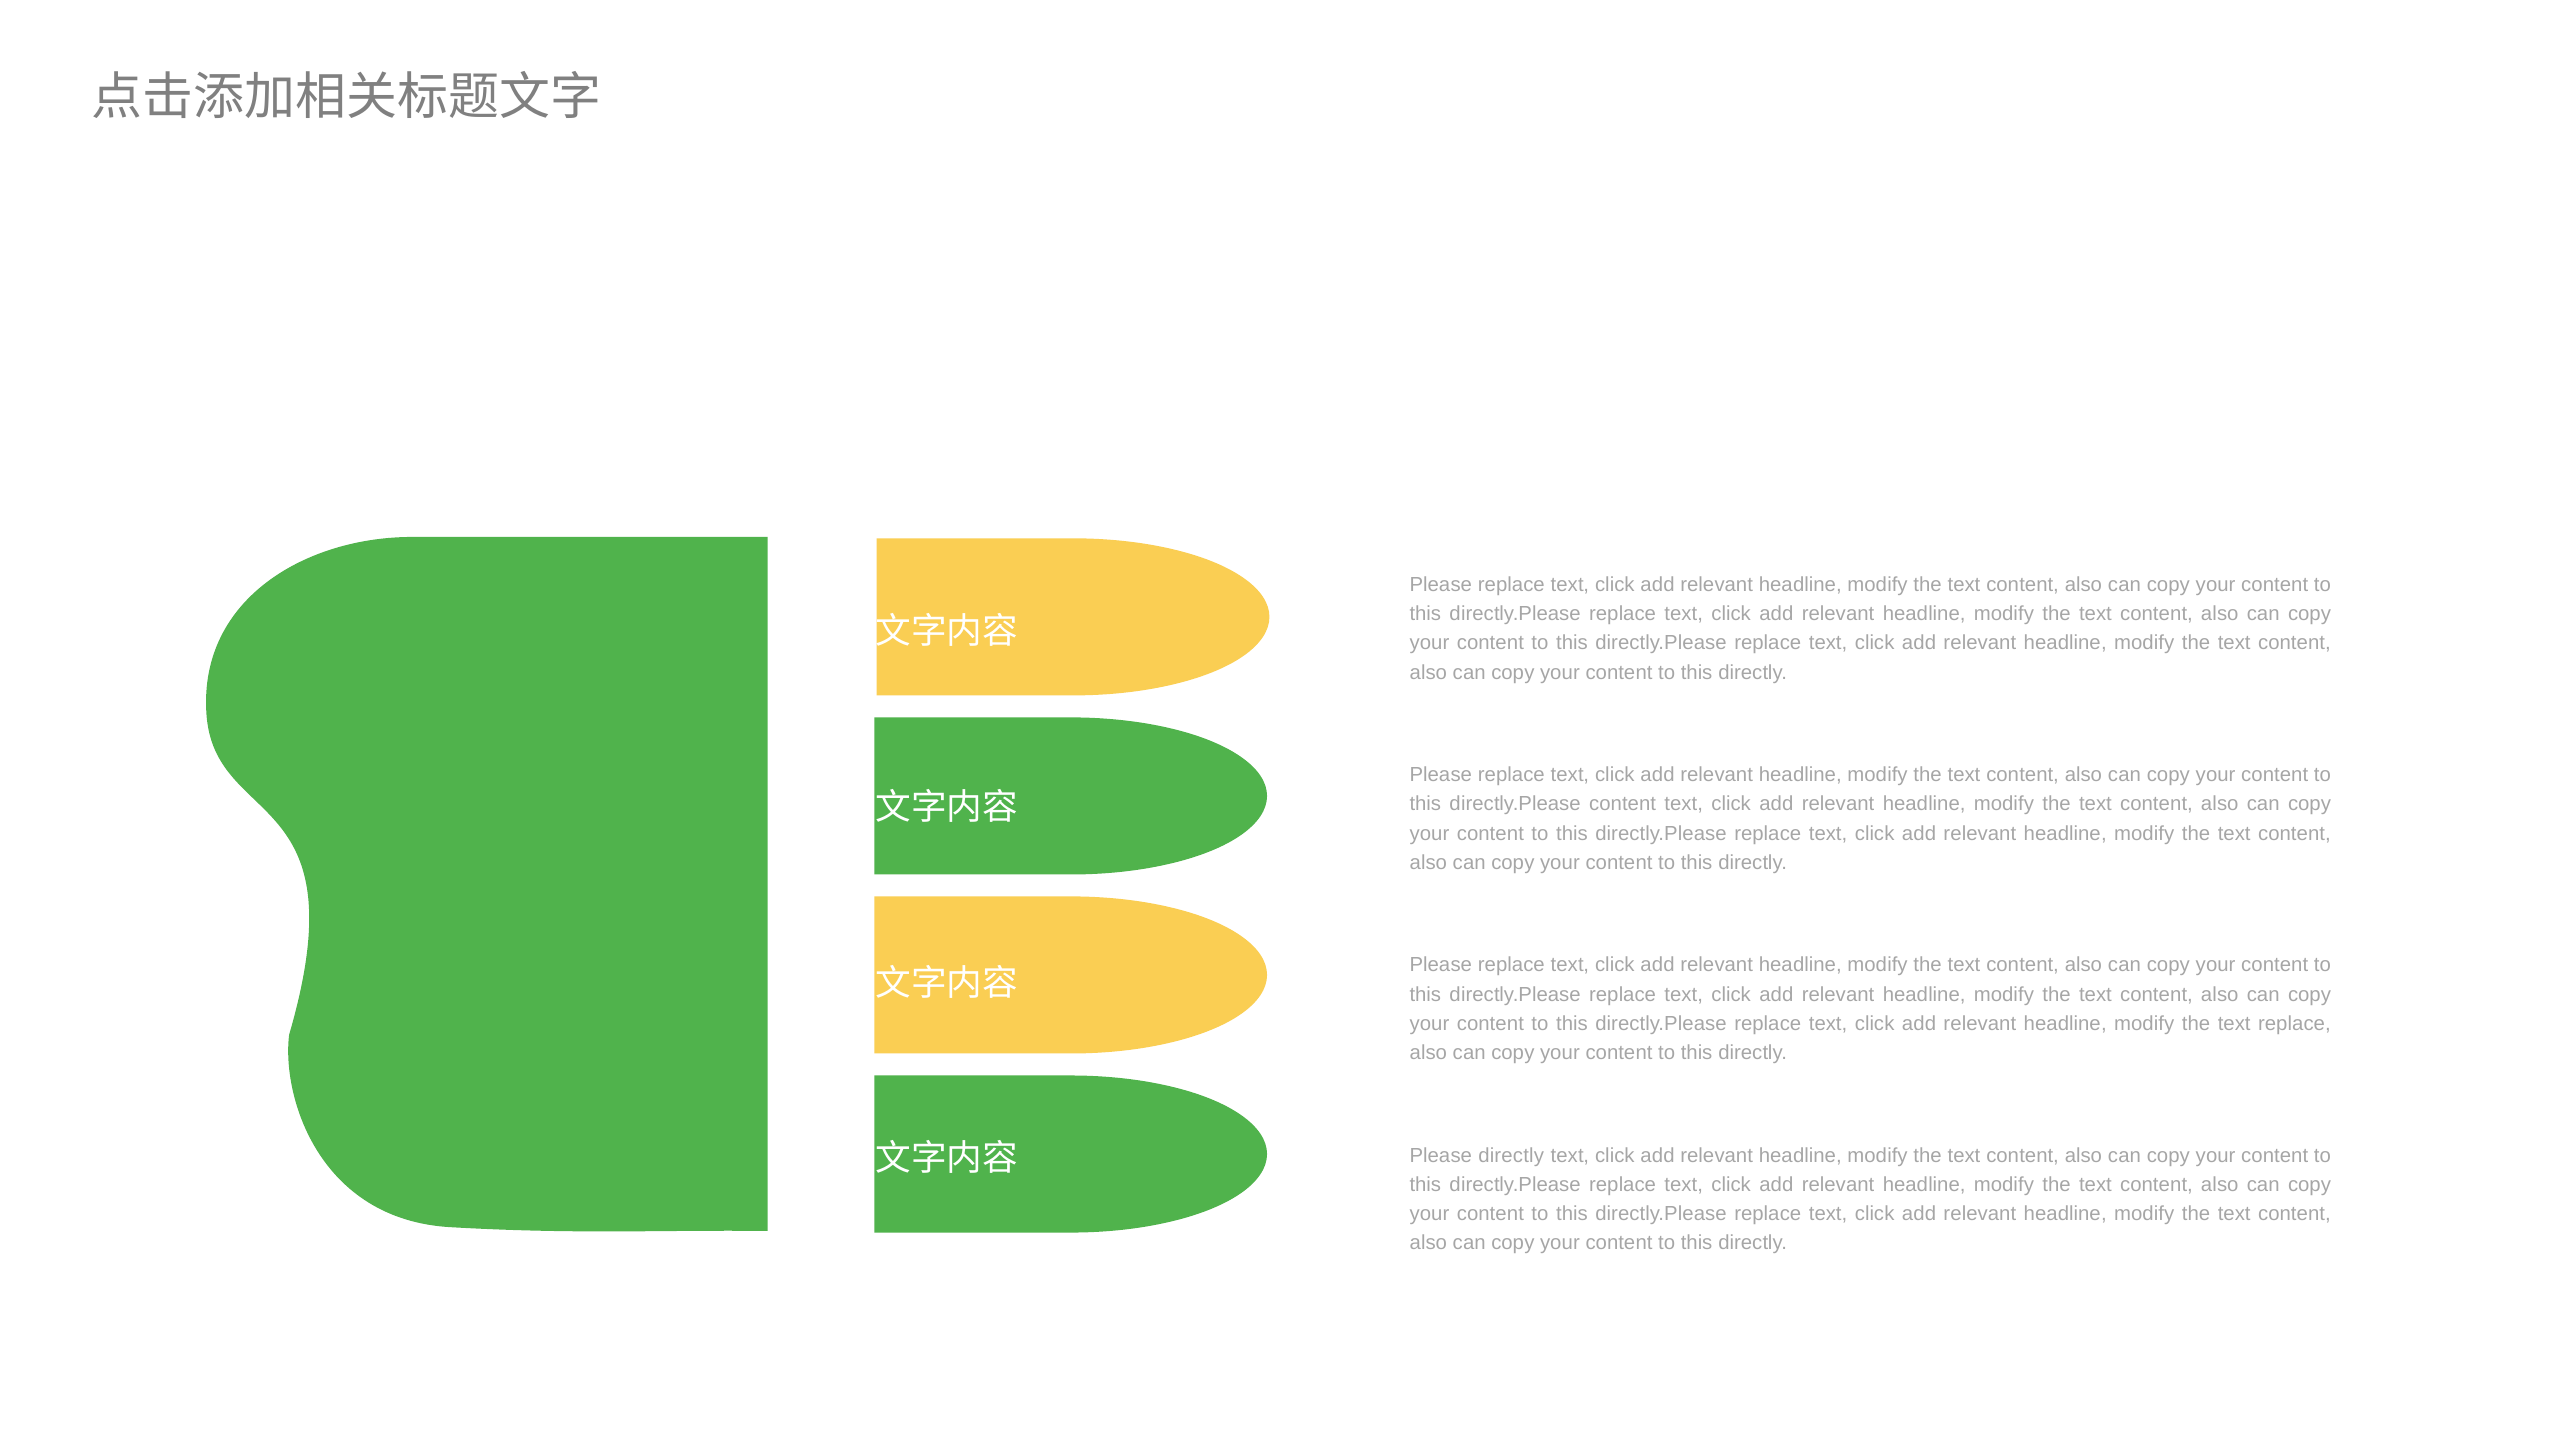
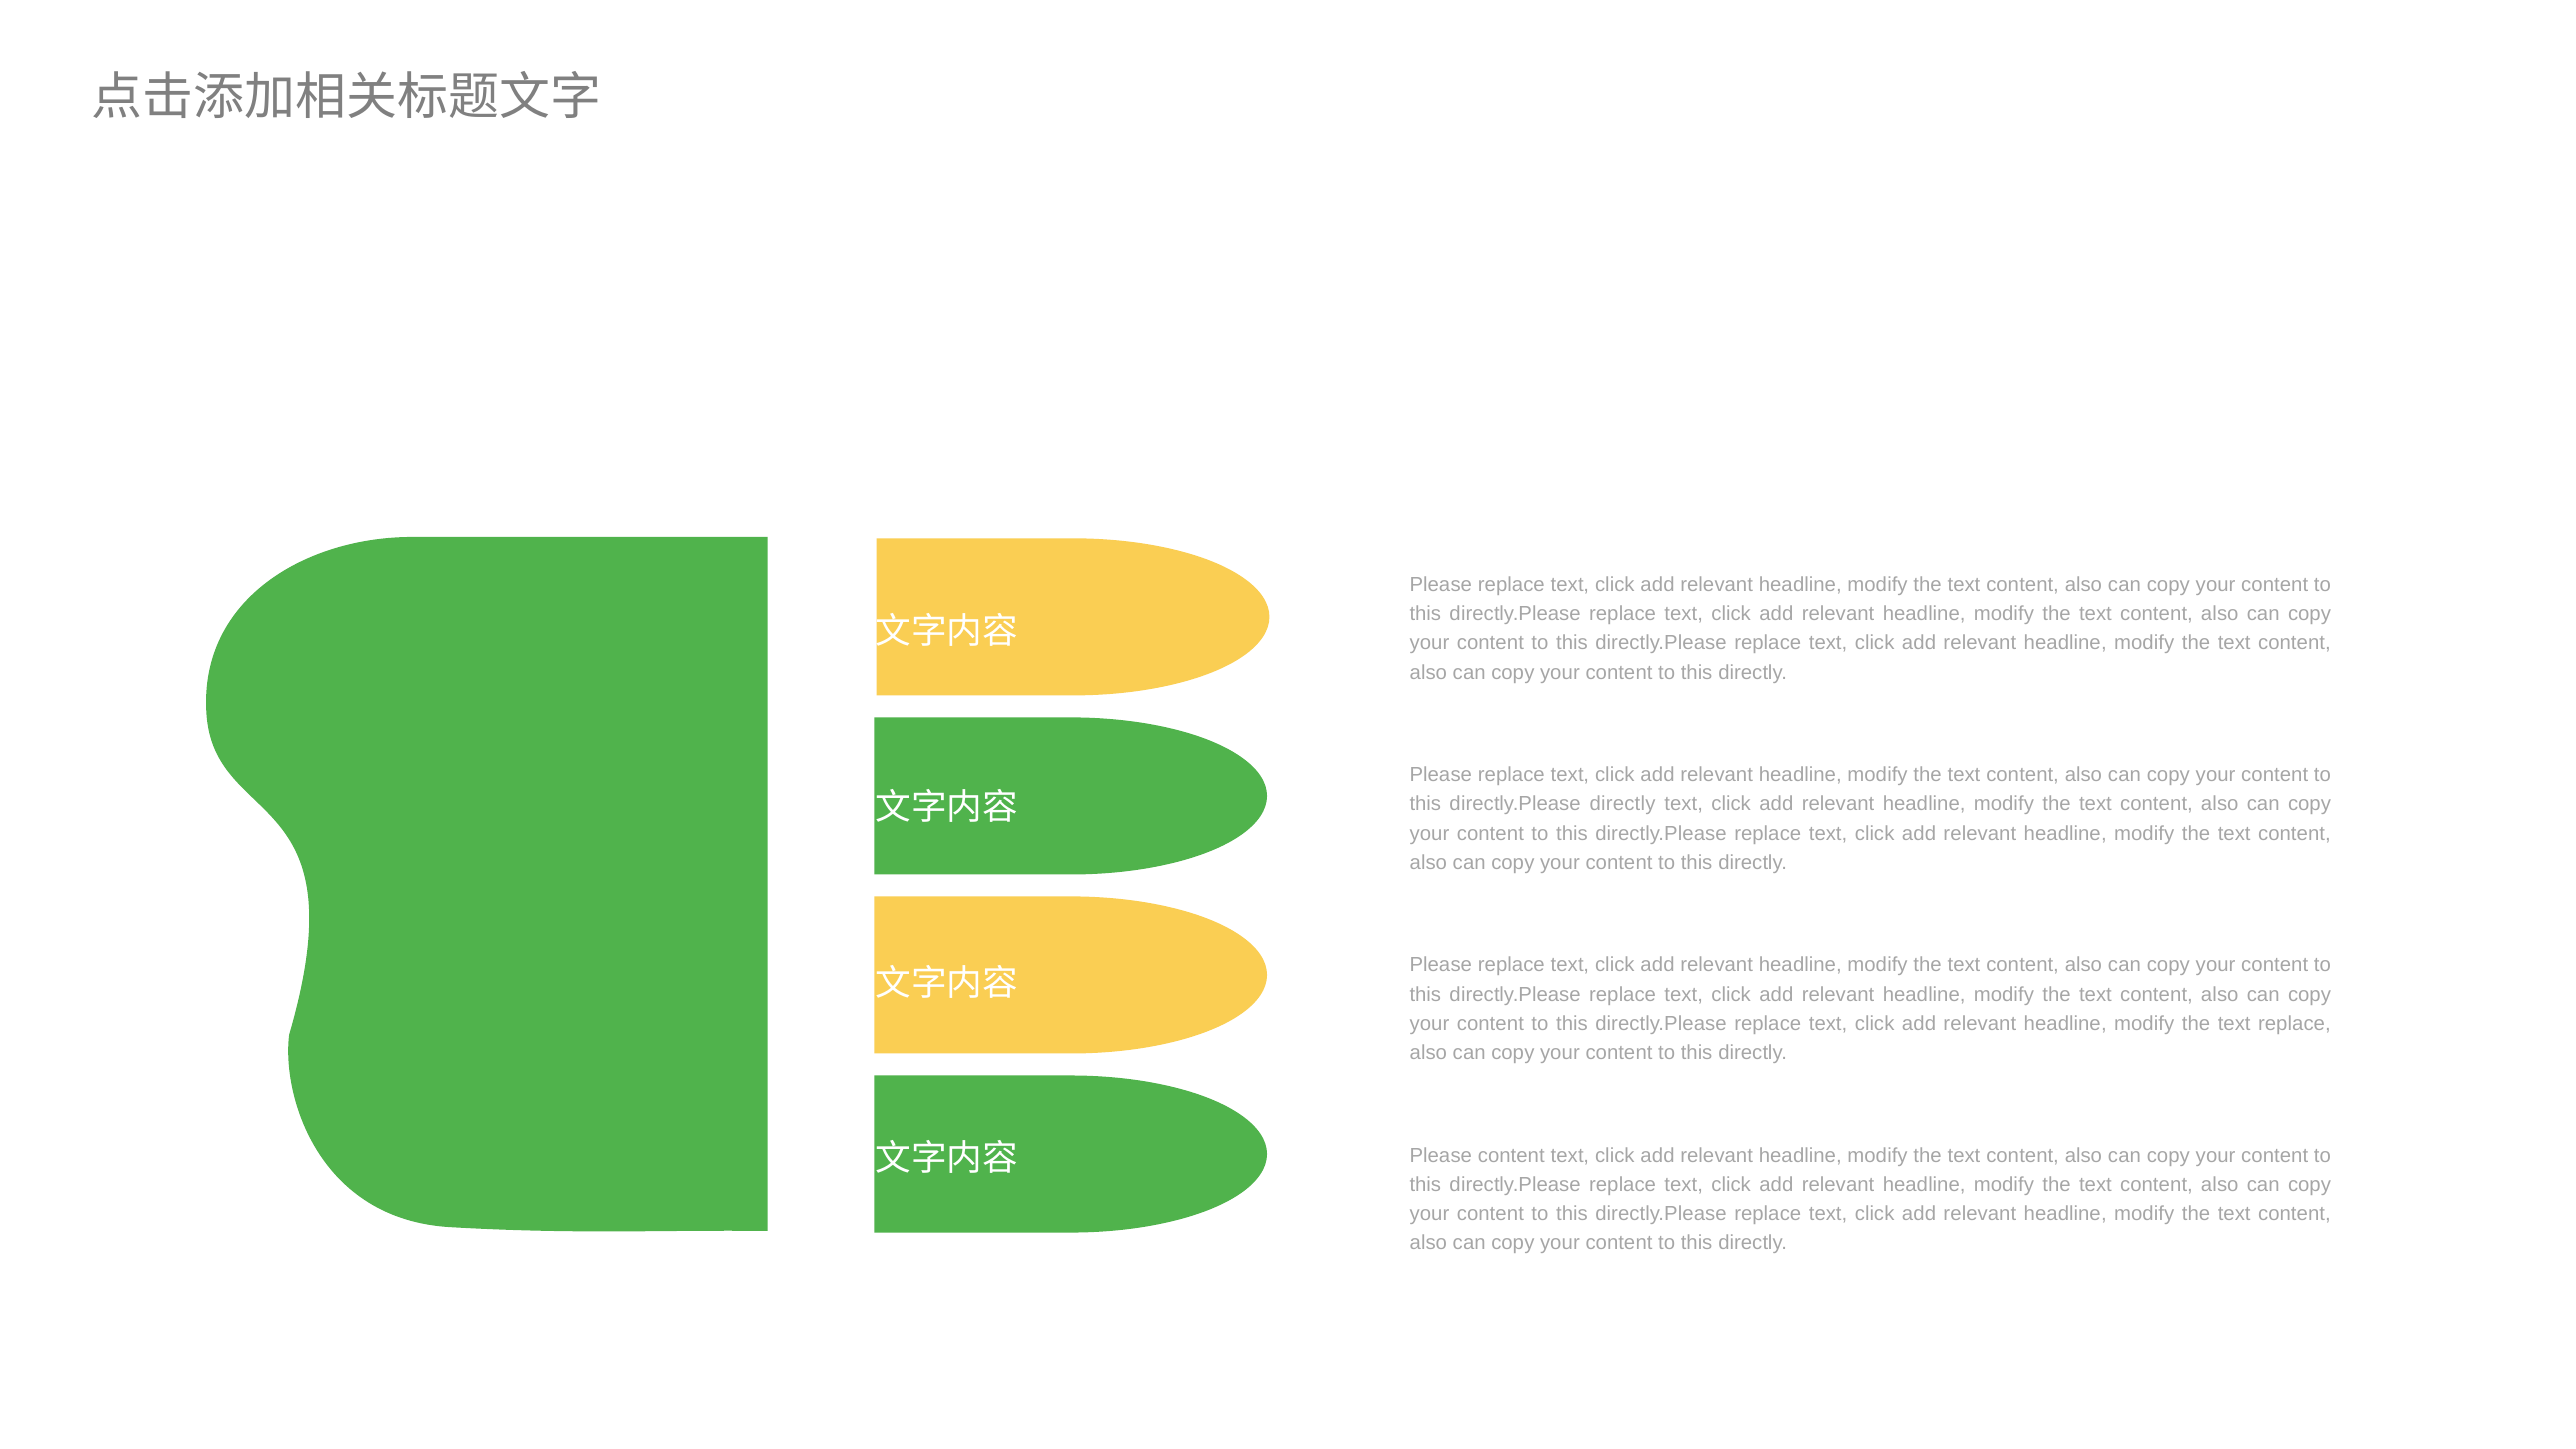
directly.Please content: content -> directly (1623, 804)
Please directly: directly -> content (1511, 1155)
